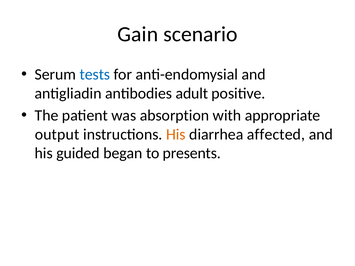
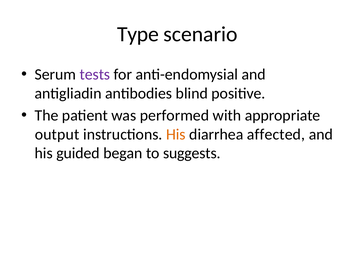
Gain: Gain -> Type (138, 34)
tests colour: blue -> purple (95, 74)
adult: adult -> blind (192, 93)
absorption: absorption -> performed (174, 116)
presents: presents -> suggests (192, 153)
